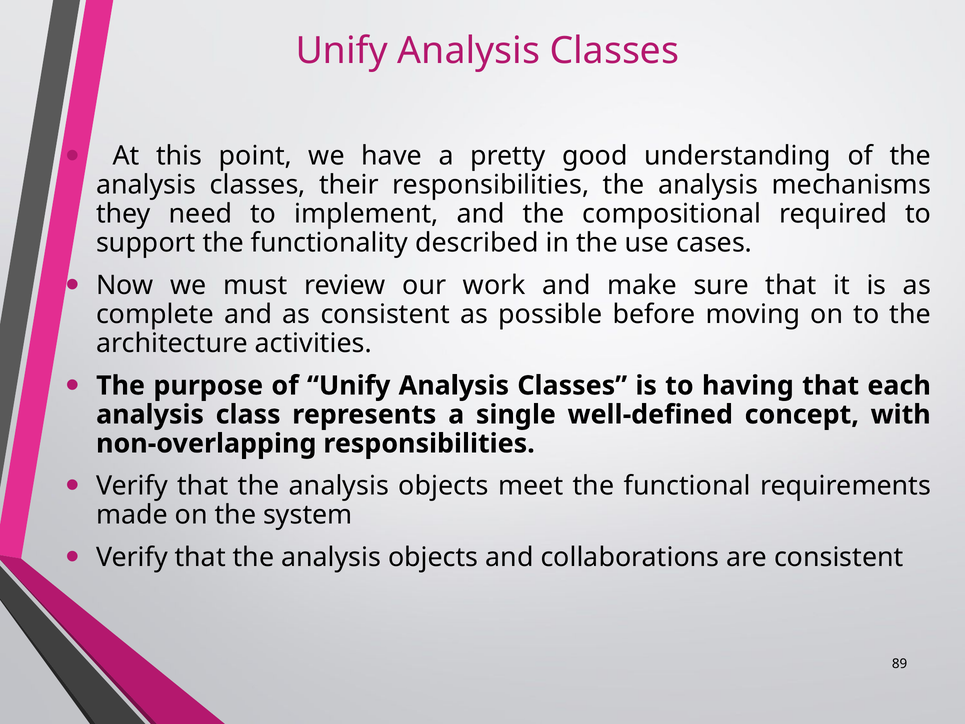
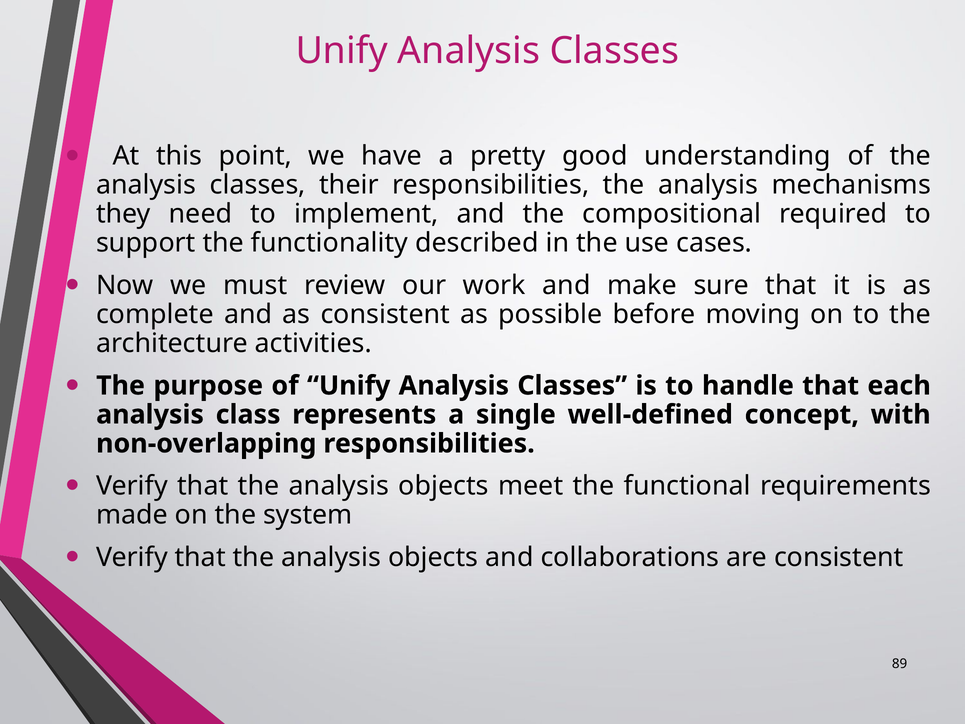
having: having -> handle (748, 386)
